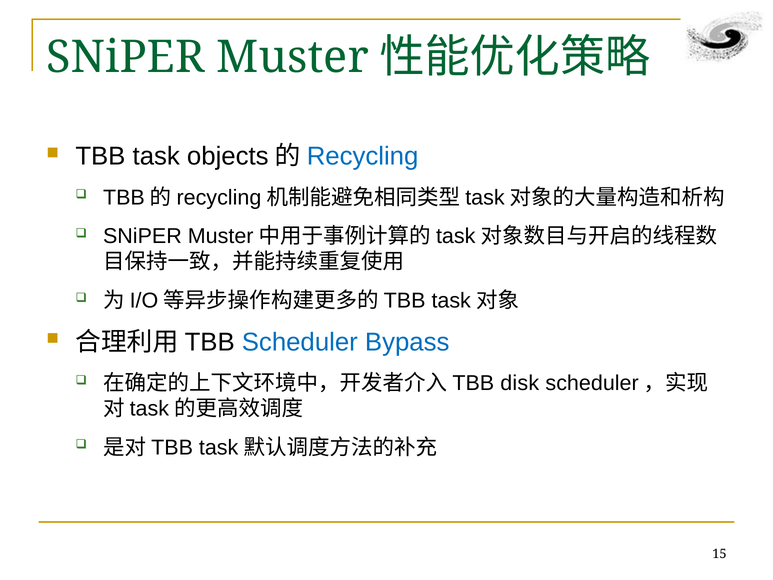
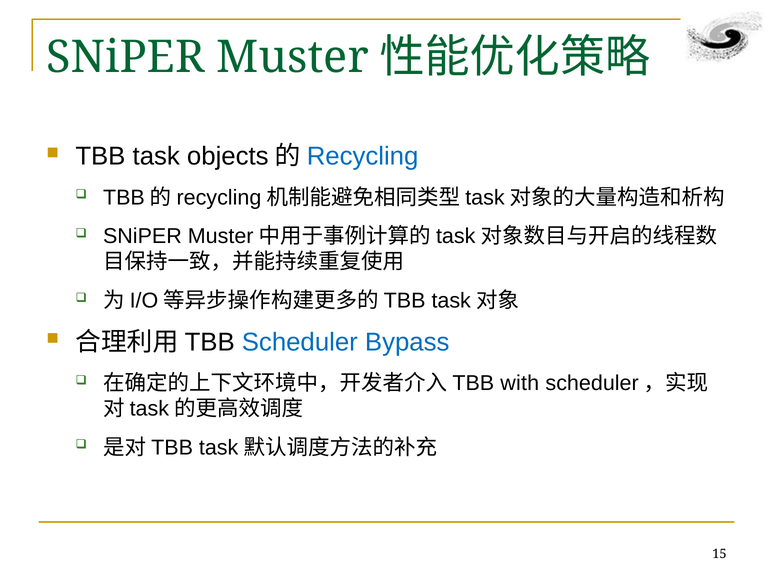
disk: disk -> with (520, 383)
